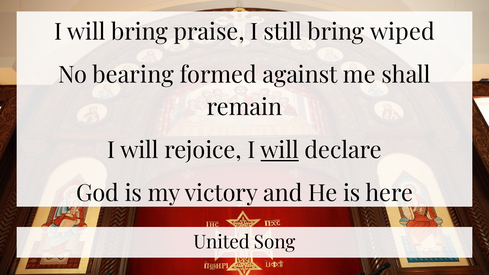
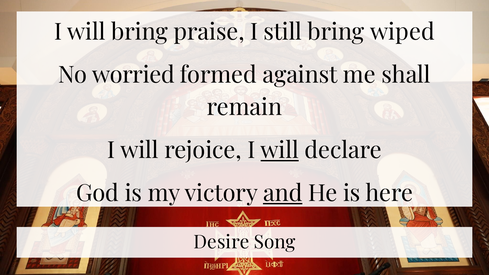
bearing: bearing -> worried (133, 75)
and underline: none -> present (283, 194)
United: United -> Desire (221, 242)
